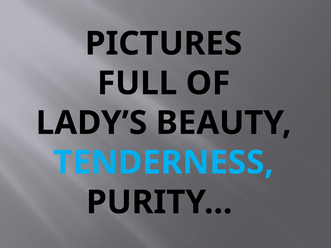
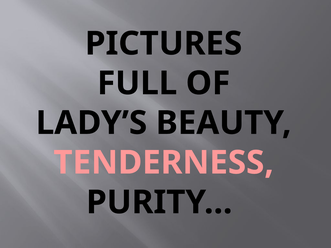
TENDERNESS colour: light blue -> pink (164, 163)
